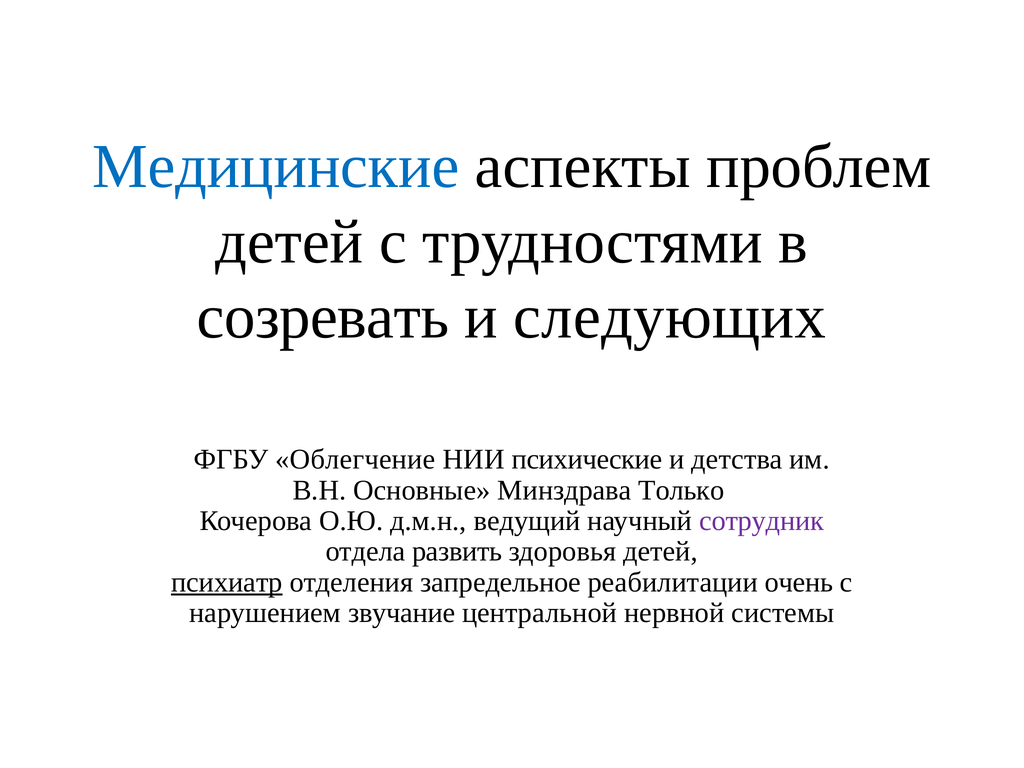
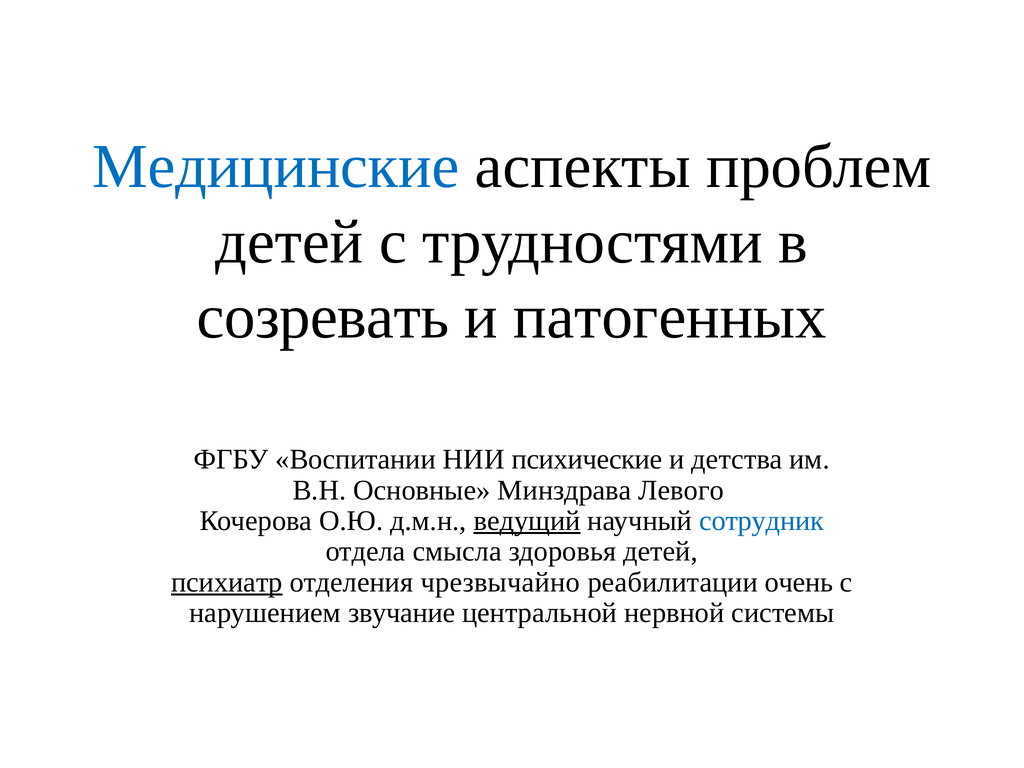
следующих: следующих -> патогенных (670, 317)
Облегчение: Облегчение -> Воспитании (356, 459)
Только: Только -> Левого (681, 490)
ведущий underline: none -> present (527, 521)
сотрудник colour: purple -> blue (762, 521)
развить: развить -> смысла (457, 552)
запредельное: запредельное -> чрезвычайно (500, 582)
